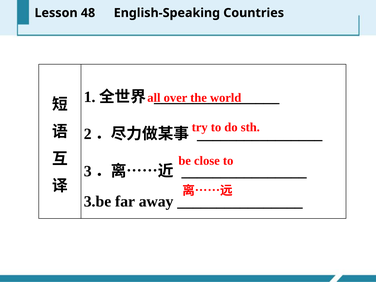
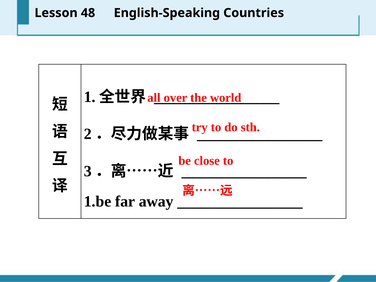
3.be: 3.be -> 1.be (98, 202)
